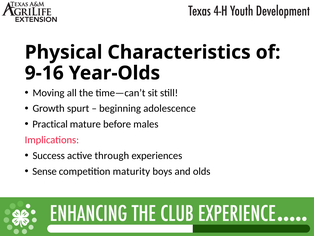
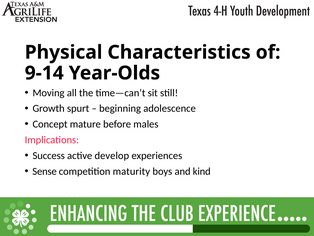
9-16: 9-16 -> 9-14 (44, 73)
Practical: Practical -> Concept (50, 124)
through: through -> develop (112, 155)
olds: olds -> kind (202, 171)
